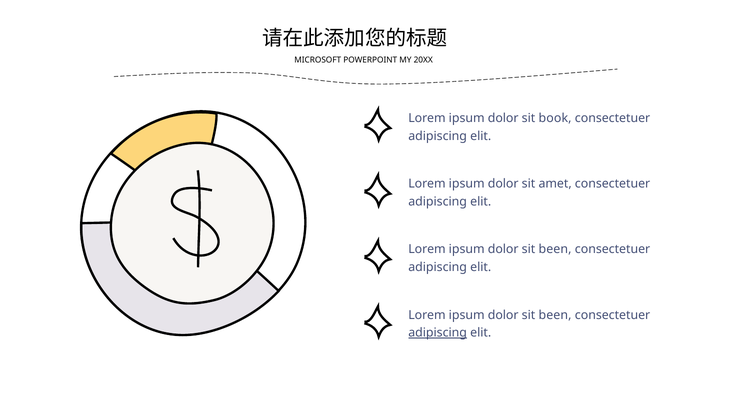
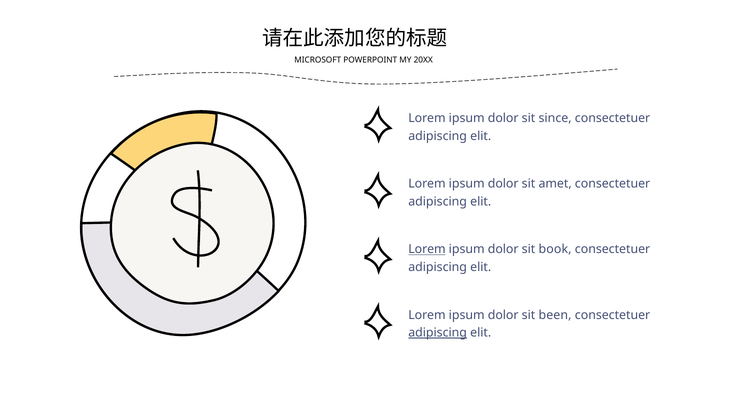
book: book -> since (555, 118)
Lorem underline: none -> present (427, 249)
been: been -> book (555, 249)
